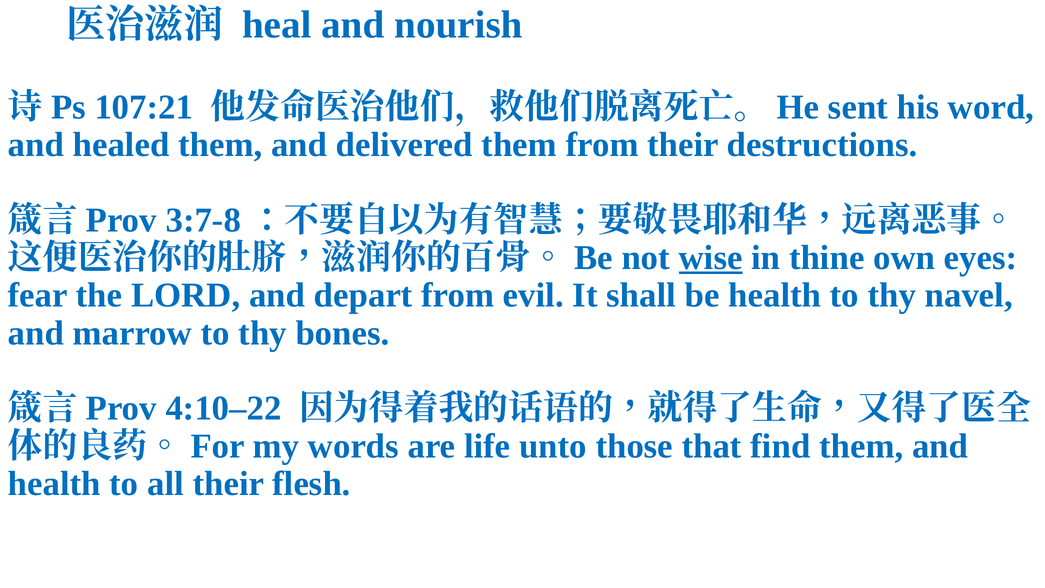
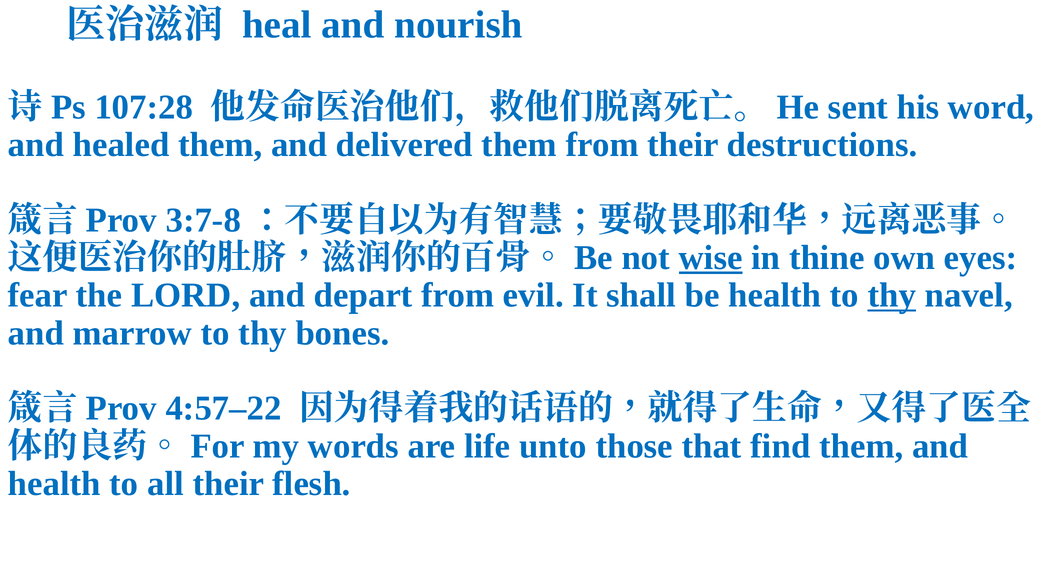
107:21: 107:21 -> 107:28 (144, 107)
thy underline: none -> present (892, 295)
4:10–22: 4:10–22 -> 4:57–22 (224, 408)
